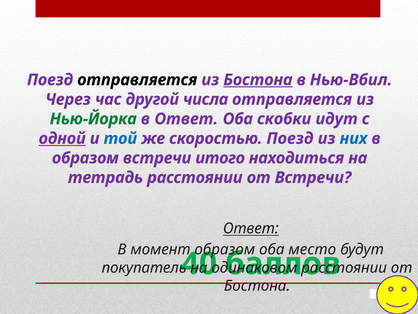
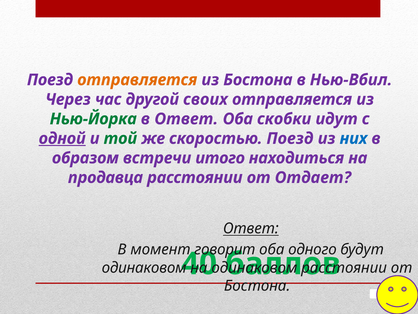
отправляется colour: black -> orange (137, 80)
Бостона underline: present -> none (258, 80)
числа: числа -> своих (205, 99)
той colour: blue -> green (120, 138)
тетрадь: тетрадь -> продавца (105, 177)
от Встречи: Встречи -> Отдает (313, 177)
момент образом: образом -> говорит (225, 249)
место: место -> одного (312, 249)
покупатель: покупатель -> одинаковом (144, 267)
